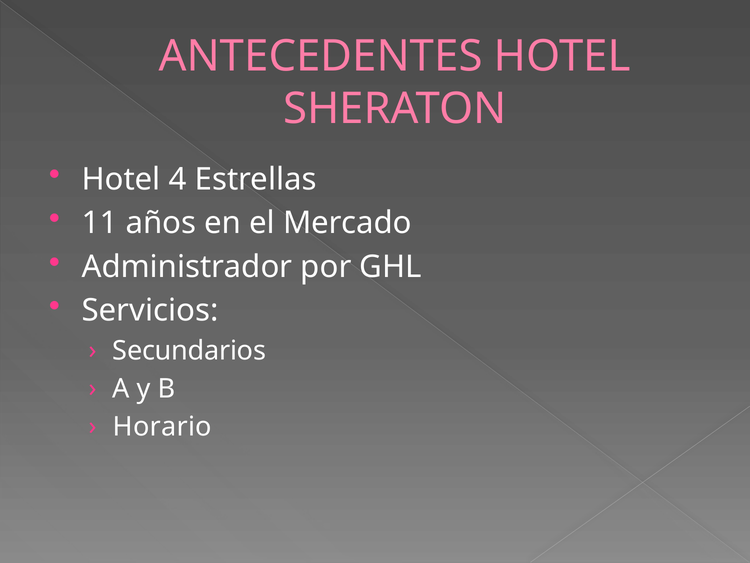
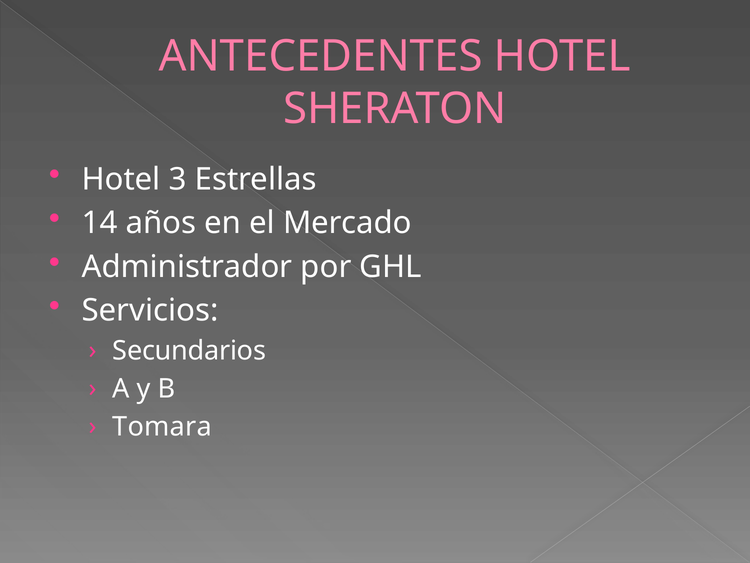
4: 4 -> 3 (178, 179)
11: 11 -> 14 (100, 223)
Horario: Horario -> Tomara (162, 426)
